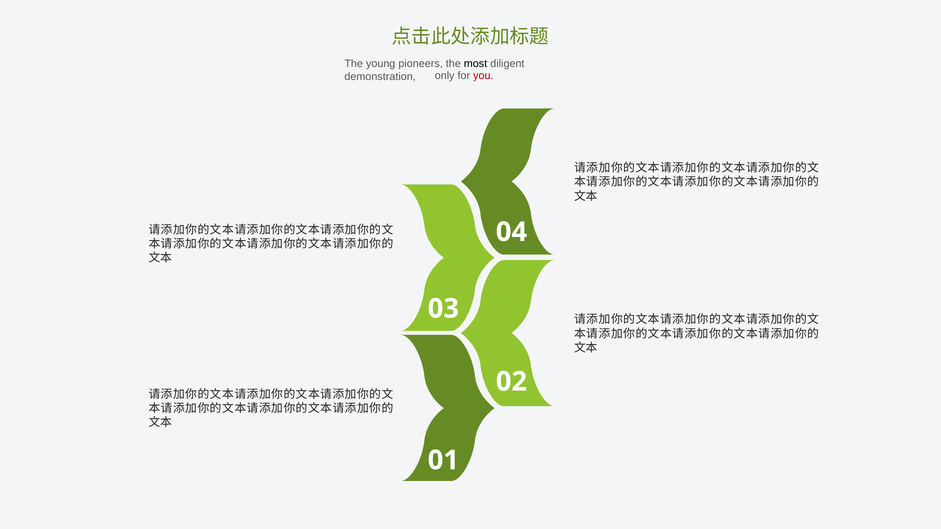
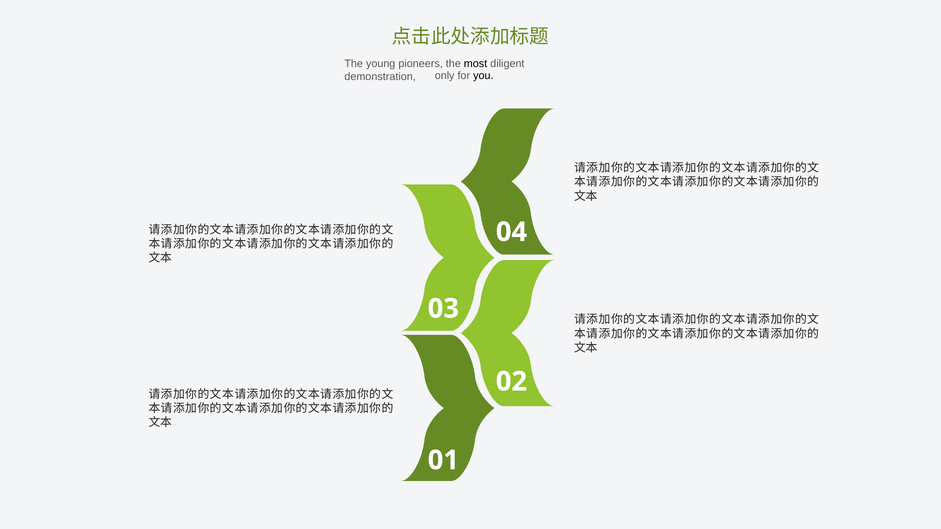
you colour: red -> black (483, 76)
